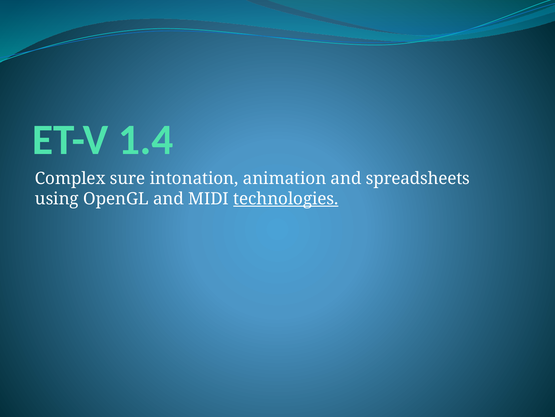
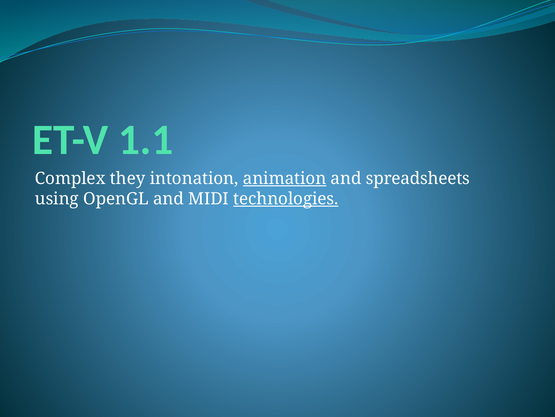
1.4: 1.4 -> 1.1 (146, 140)
sure: sure -> they (128, 178)
animation underline: none -> present (285, 178)
